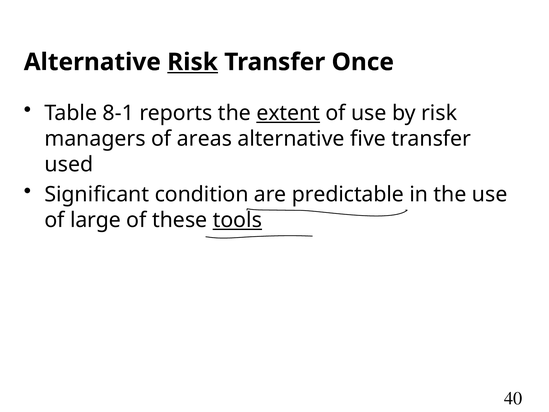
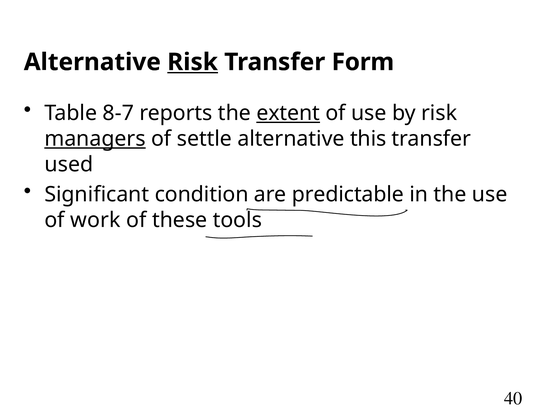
Once: Once -> Form (363, 62)
8-1: 8-1 -> 8-7 (118, 113)
managers underline: none -> present (95, 139)
areas: areas -> settle (204, 139)
five: five -> this (368, 139)
large: large -> work (95, 220)
tools underline: present -> none (237, 220)
